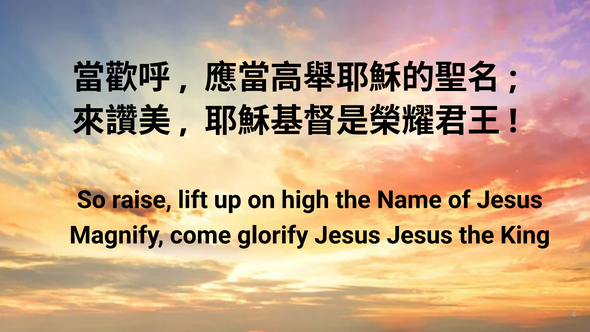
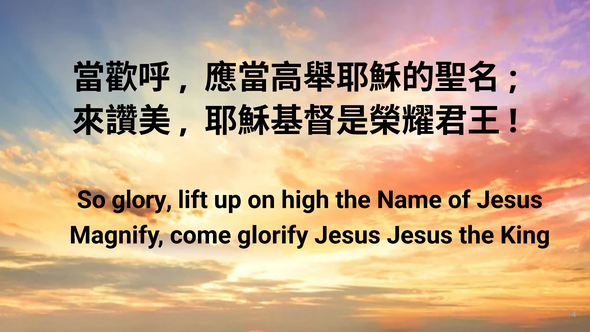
raise: raise -> glory (142, 200)
